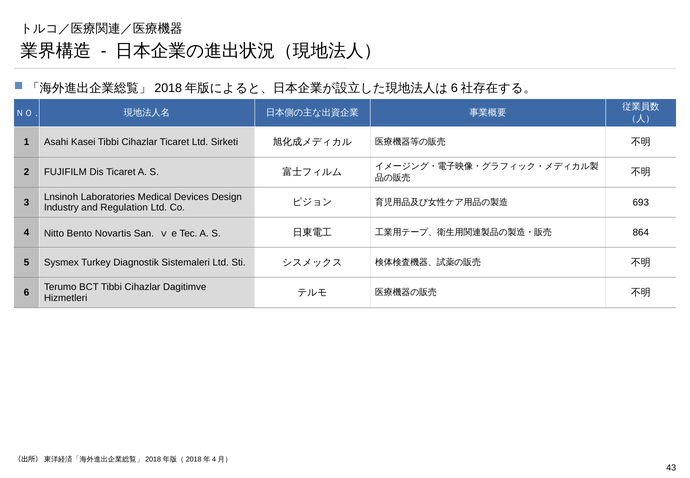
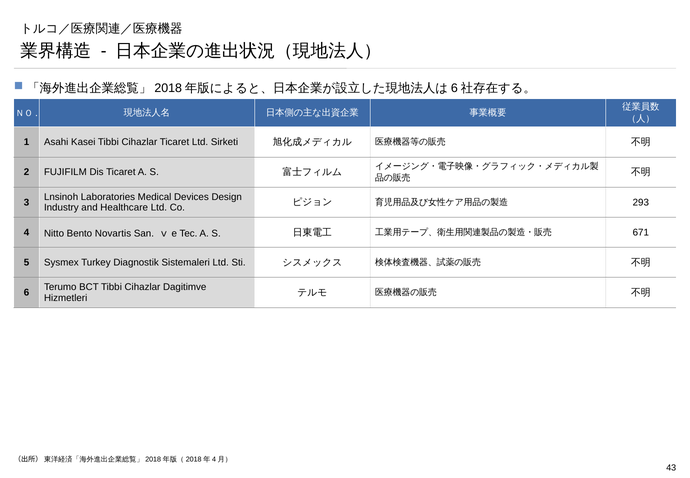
Regulation: Regulation -> Healthcare (124, 208)
693: 693 -> 293 (641, 202)
864: 864 -> 671 (641, 232)
